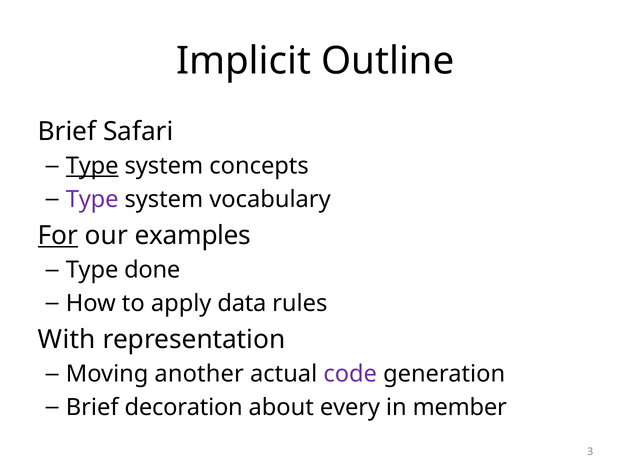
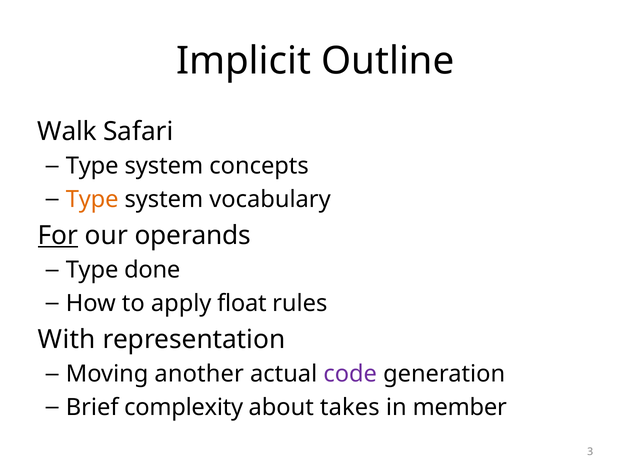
Brief: Brief -> Walk (67, 131)
Type underline: present -> none (92, 166)
Type colour: purple -> orange (92, 199)
examples: examples -> operands (193, 235)
data: data -> float (242, 303)
decoration: decoration -> complexity (184, 407)
every: every -> takes (350, 407)
